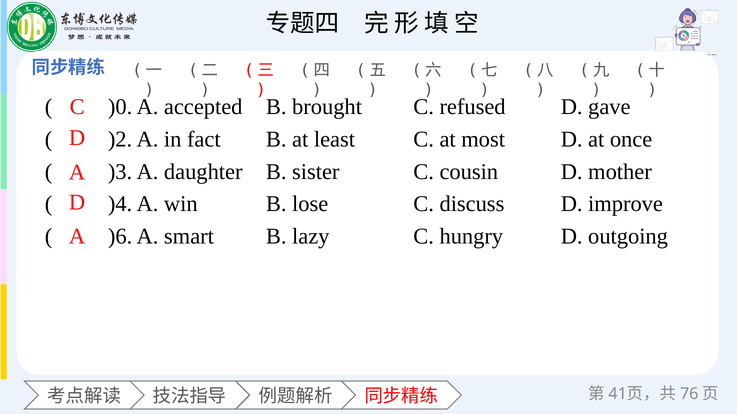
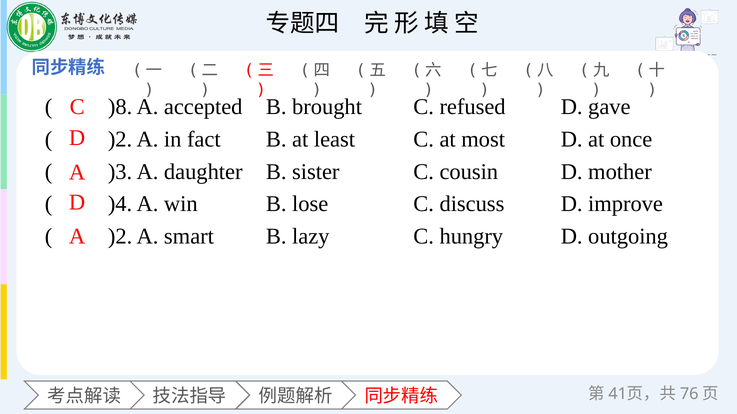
)0: )0 -> )8 (120, 107)
)6: )6 -> )2 (120, 237)
